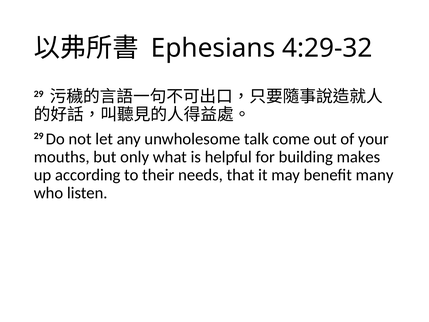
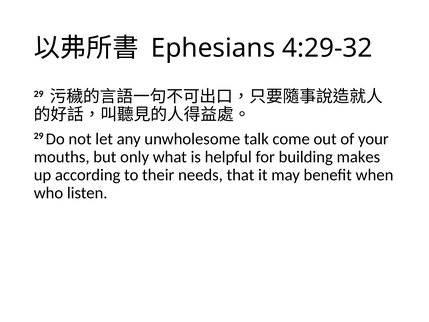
many: many -> when (375, 175)
